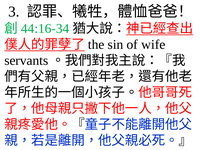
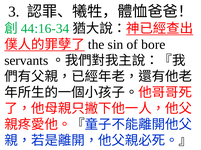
wife: wife -> bore (153, 45)
